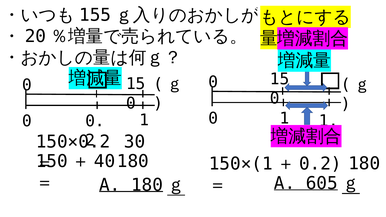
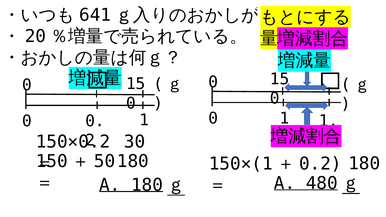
155: 155 -> 641 (95, 15)
40: 40 -> 50 (105, 161)
605: 605 -> 480 (322, 183)
